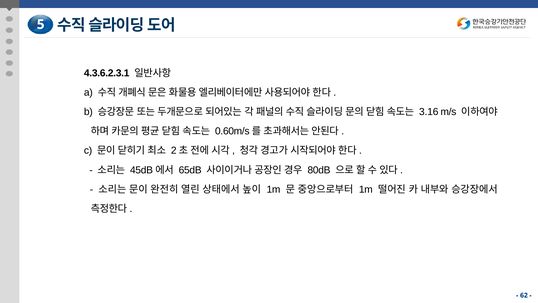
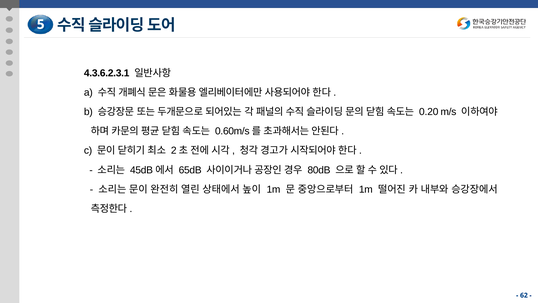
3.16: 3.16 -> 0.20 (429, 112)
